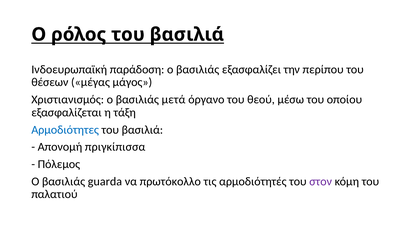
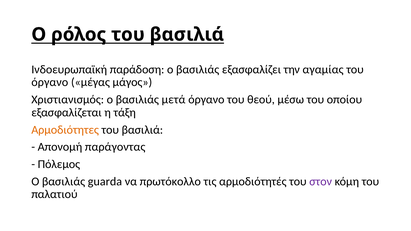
περίπου: περίπου -> αγαμίας (323, 69)
θέσεων: θέσεων -> όργανο (50, 82)
Αρμοδιότητες colour: blue -> orange (65, 130)
πριγκίπισσα: πριγκίπισσα -> παράγοντας (115, 147)
